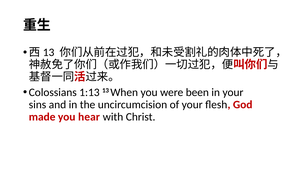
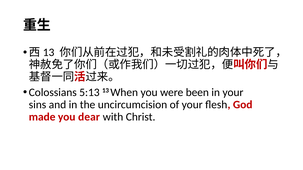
1:13: 1:13 -> 5:13 (89, 93)
hear: hear -> dear (89, 117)
